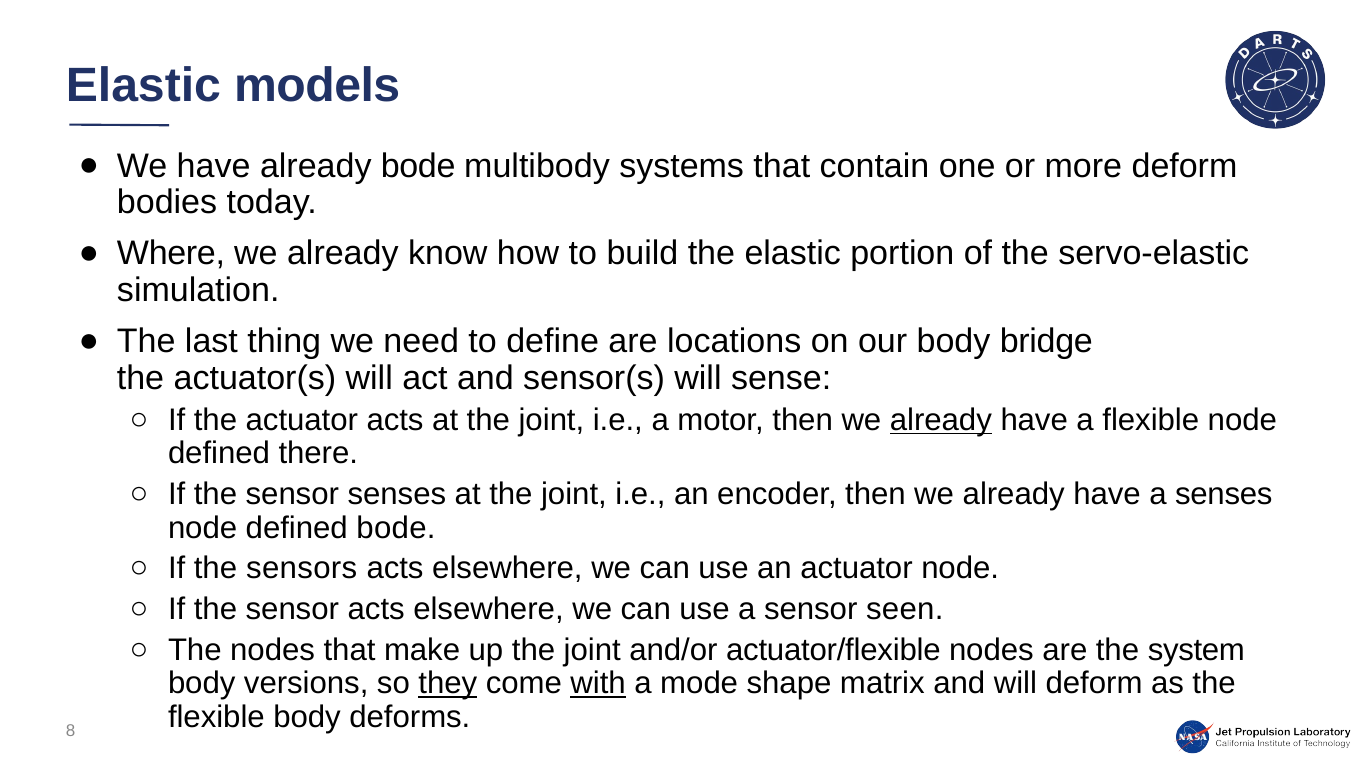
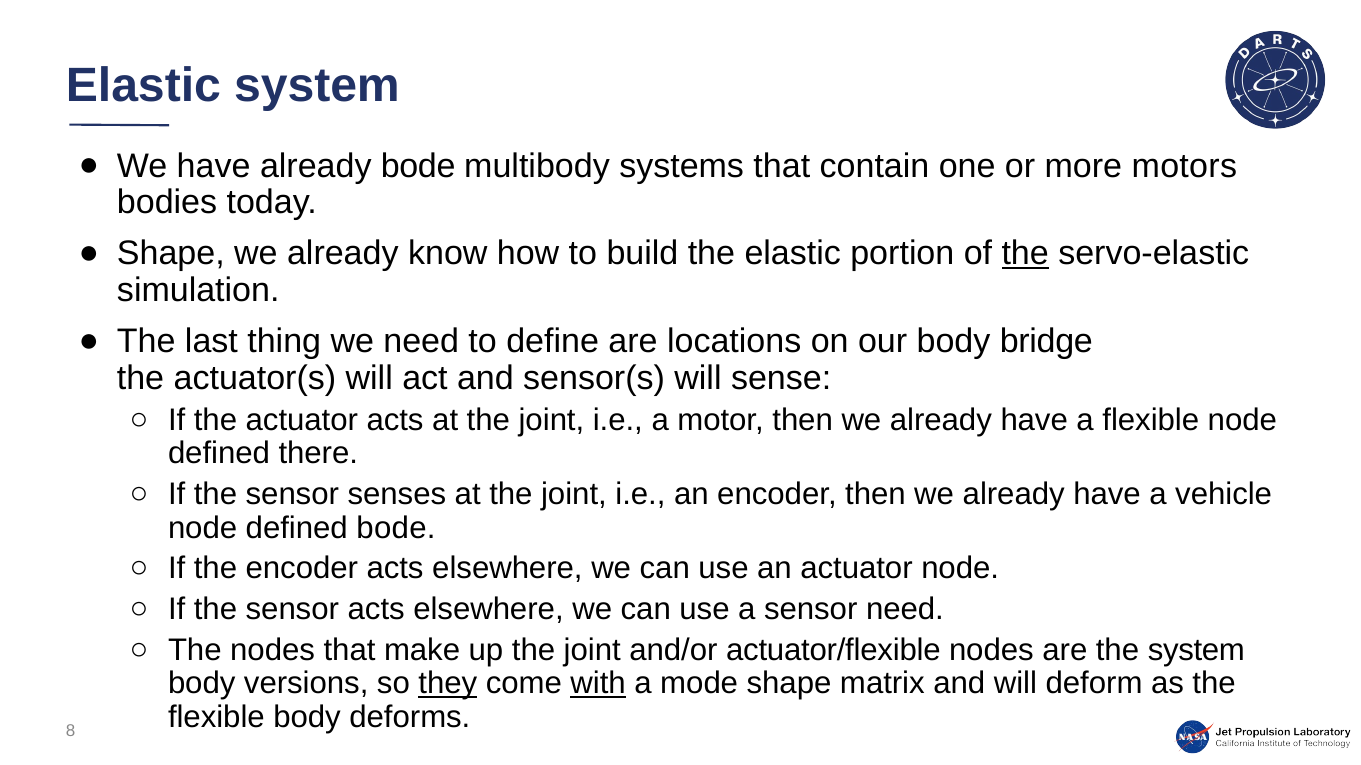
Elastic models: models -> system (317, 86)
more deform: deform -> motors (1184, 166)
Where: Where -> Shape (171, 254)
the underline: none -> present (1025, 254)
already underline: present -> none (941, 420)
a senses: senses -> vehicle (1224, 495)
the sensors: sensors -> encoder (302, 569)
sensor seen: seen -> need (905, 610)
